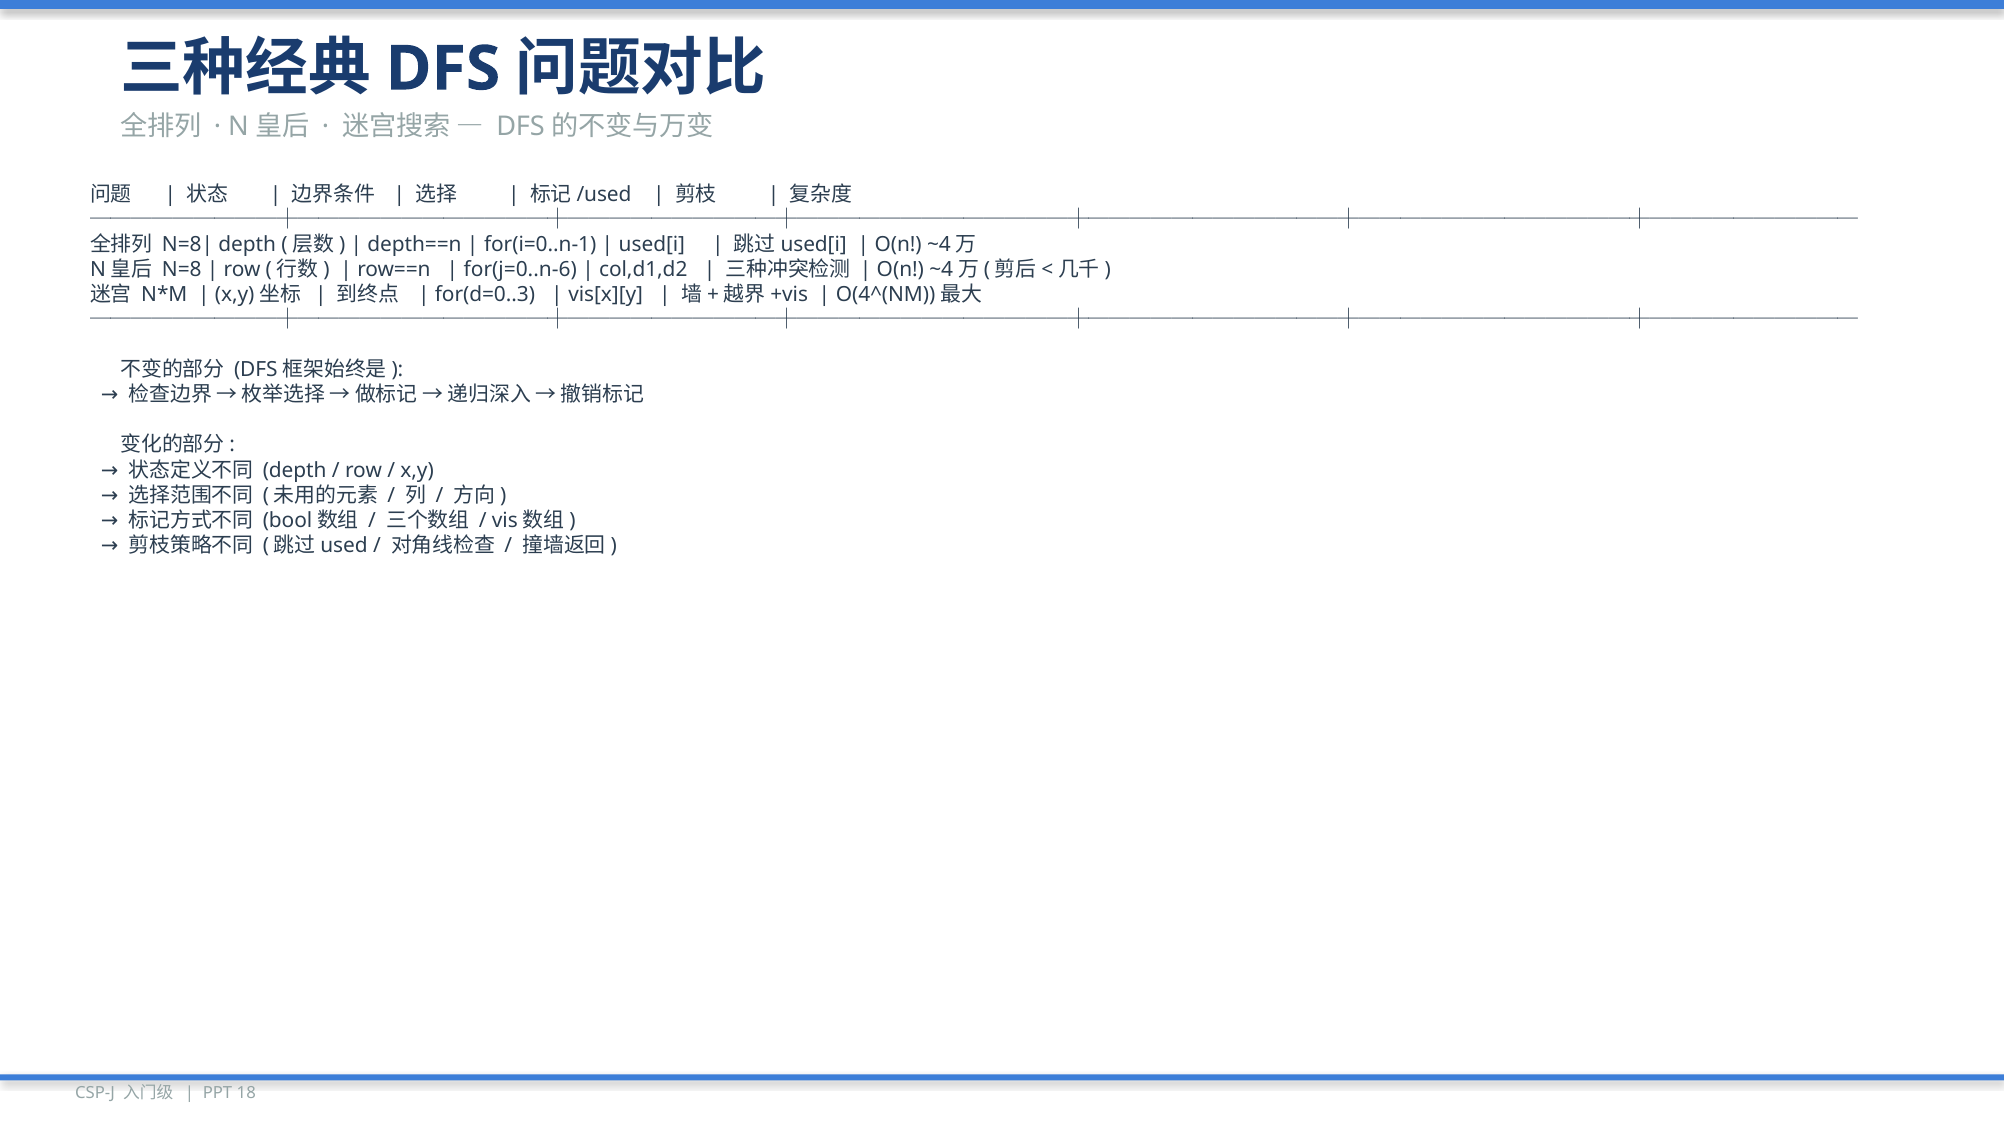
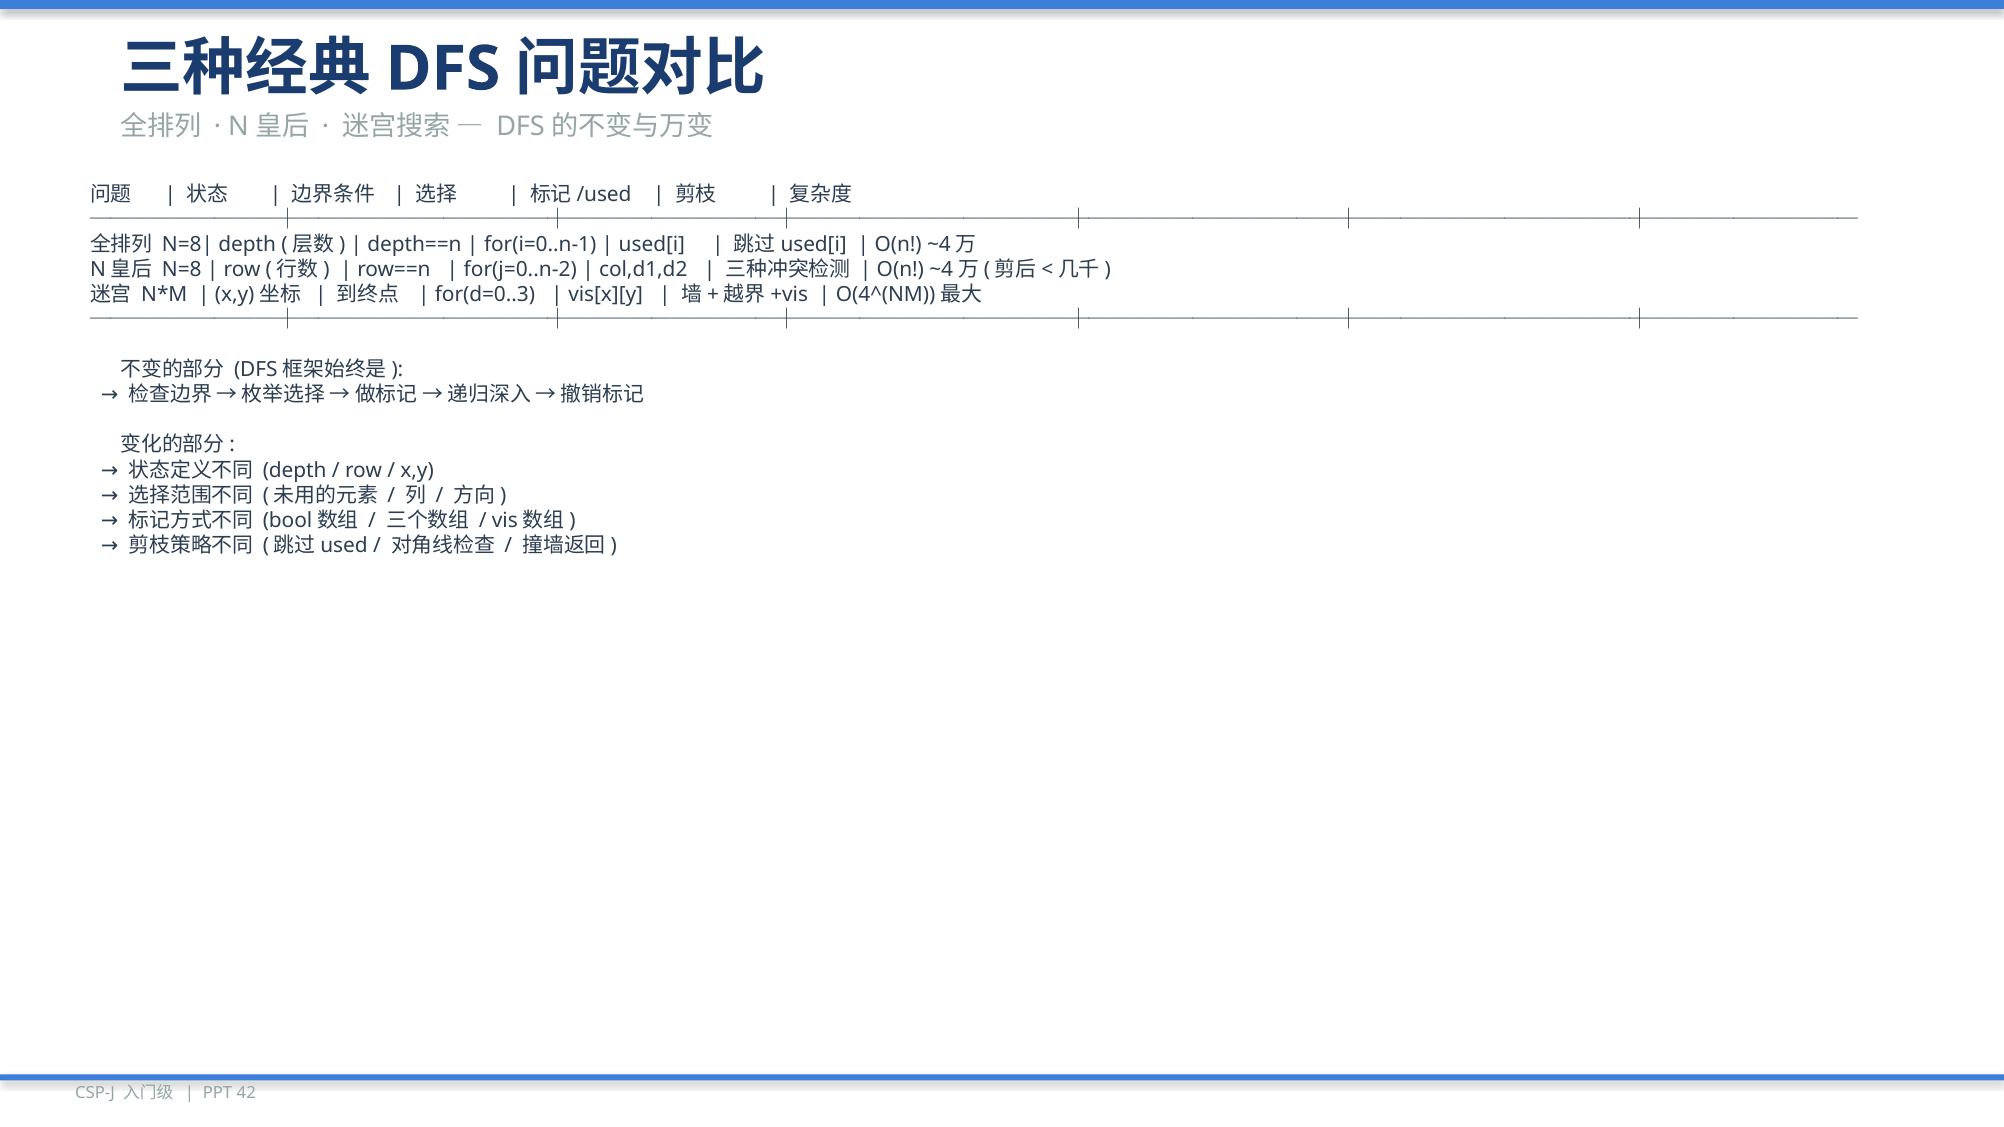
for(j=0..n-6: for(j=0..n-6 -> for(j=0..n-2 (520, 270)
18: 18 -> 42 (246, 1093)
